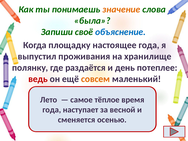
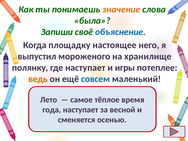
настоящее года: года -> него (149, 45)
проживания: проживания -> мороженого (84, 56)
где раздаётся: раздаётся -> наступает (85, 68)
день: день -> игры (125, 68)
ведь colour: red -> orange (38, 79)
совсем colour: orange -> blue (96, 79)
